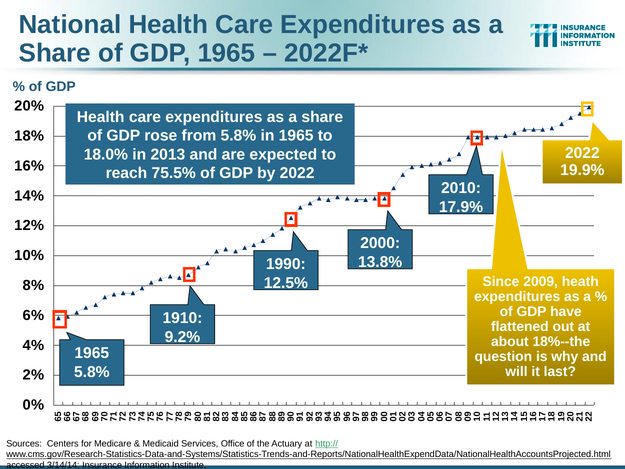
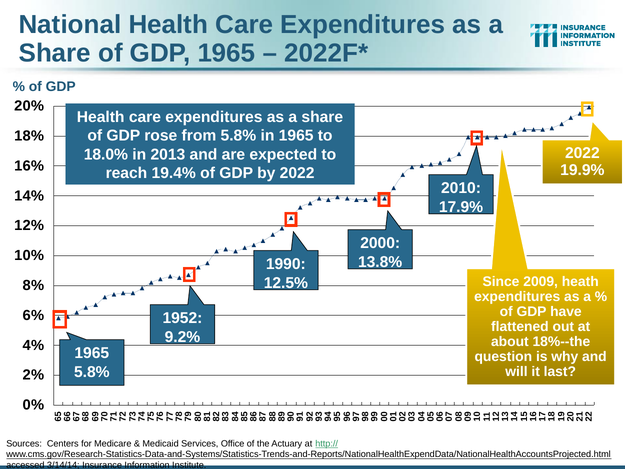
75.5%: 75.5% -> 19.4% (174, 173)
1910: 1910 -> 1952 (182, 318)
